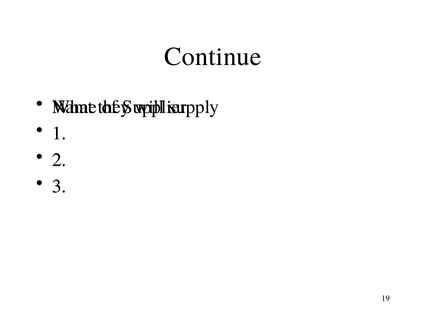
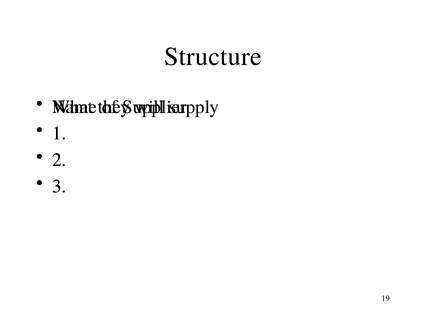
Continue: Continue -> Structure (213, 57)
